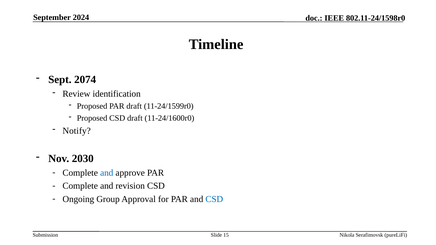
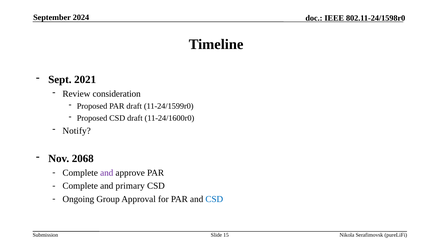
2074: 2074 -> 2021 (85, 80)
identification: identification -> consideration (117, 94)
2030: 2030 -> 2068 (83, 159)
and colour: blue -> purple (107, 173)
revision: revision -> primary (130, 186)
